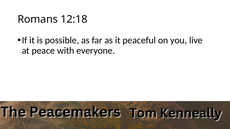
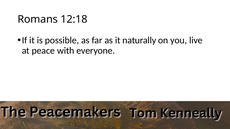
peaceful: peaceful -> naturally (139, 40)
